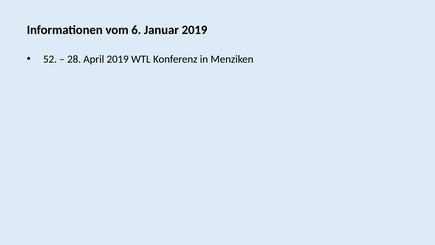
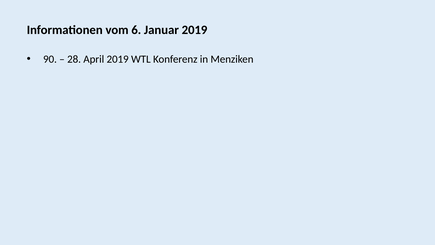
52: 52 -> 90 (50, 59)
